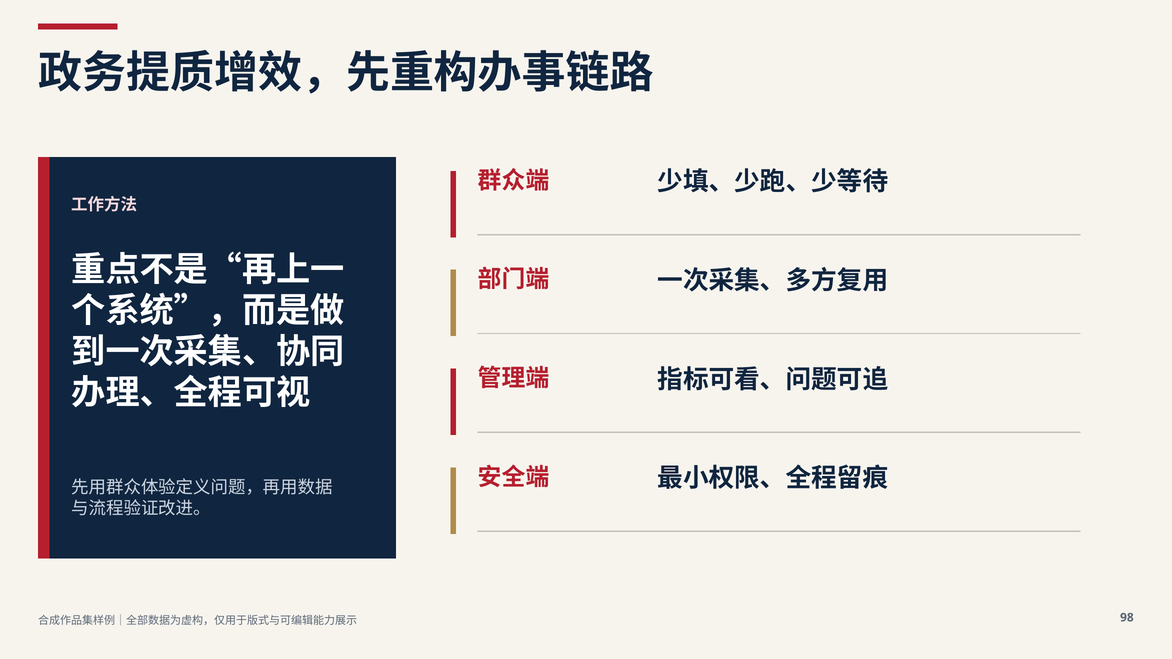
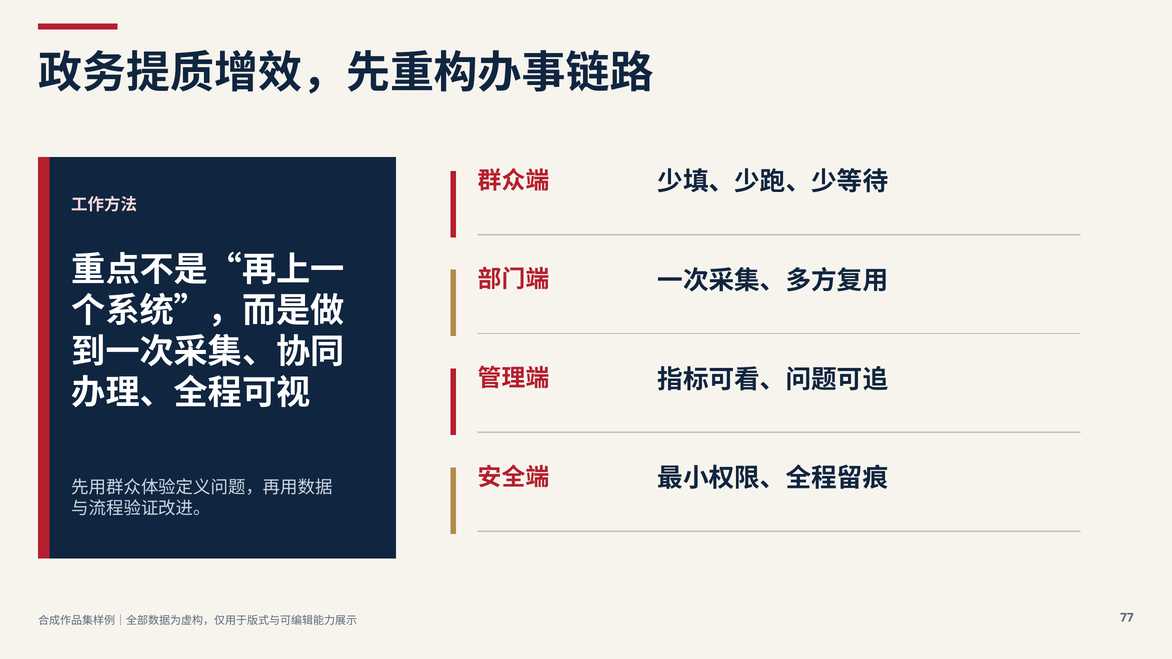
98: 98 -> 77 (1127, 618)
